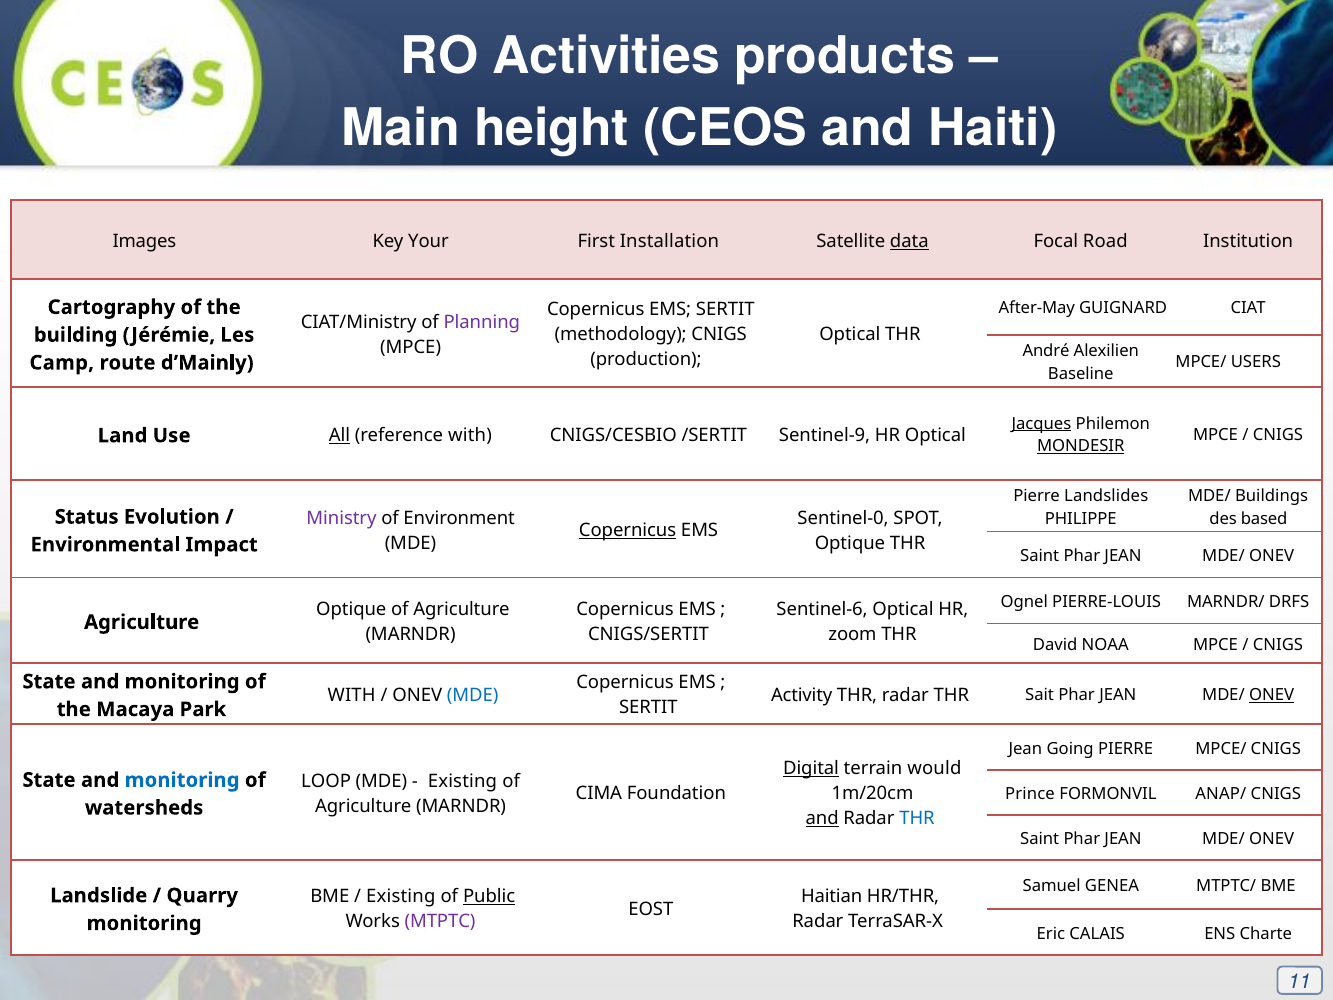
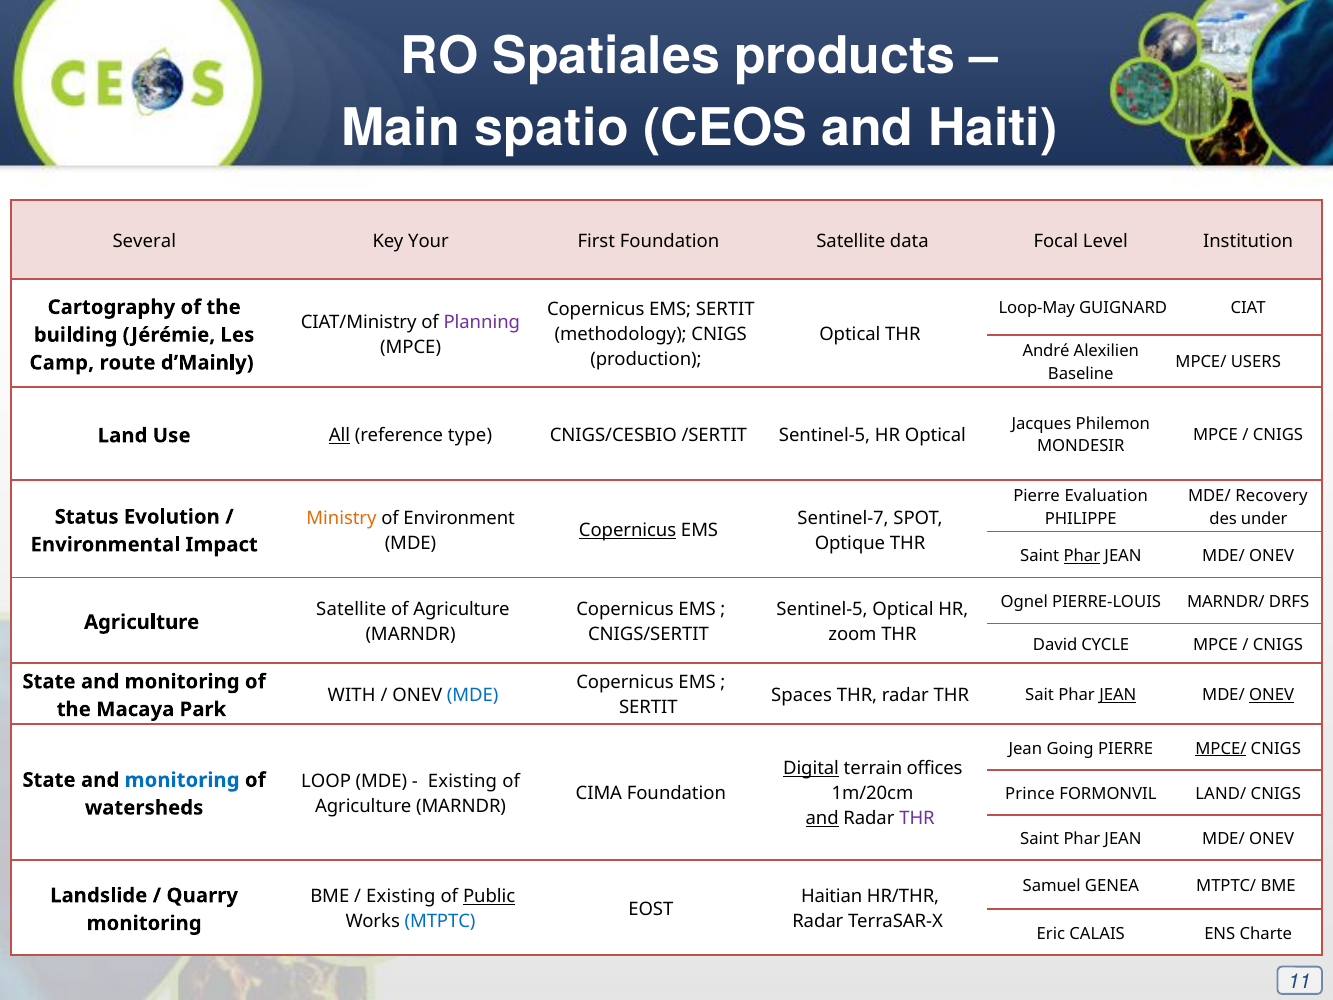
Activities: Activities -> Spatiales (606, 57)
height: height -> spatio (551, 128)
Images: Images -> Several (144, 241)
First Installation: Installation -> Foundation (670, 241)
data underline: present -> none (909, 241)
Road: Road -> Level (1105, 241)
After-May: After-May -> Loop-May (1037, 308)
Jacques underline: present -> none (1041, 424)
reference with: with -> type (470, 435)
/SERTIT Sentinel-9: Sentinel-9 -> Sentinel-5 (825, 435)
MONDESIR underline: present -> none (1081, 446)
Landslides: Landslides -> Evaluation (1106, 496)
Buildings: Buildings -> Recovery (1272, 496)
Ministry colour: purple -> orange (341, 518)
Sentinel-0: Sentinel-0 -> Sentinel-7 (843, 518)
based: based -> under (1264, 519)
Phar underline: none -> present (1082, 556)
Optique: Optique -> Satellite (351, 609)
Sentinel-6: Sentinel-6 -> Sentinel-5 (822, 609)
NOAA: NOAA -> CYCLE (1105, 645)
Activity: Activity -> Spaces (801, 695)
JEAN underline: none -> present (1118, 695)
MPCE/ underline: none -> present (1221, 748)
would: would -> offices (935, 768)
ANAP/: ANAP/ -> LAND/ (1221, 794)
THR colour: blue -> purple (917, 819)
MTPTC colour: purple -> blue (440, 921)
